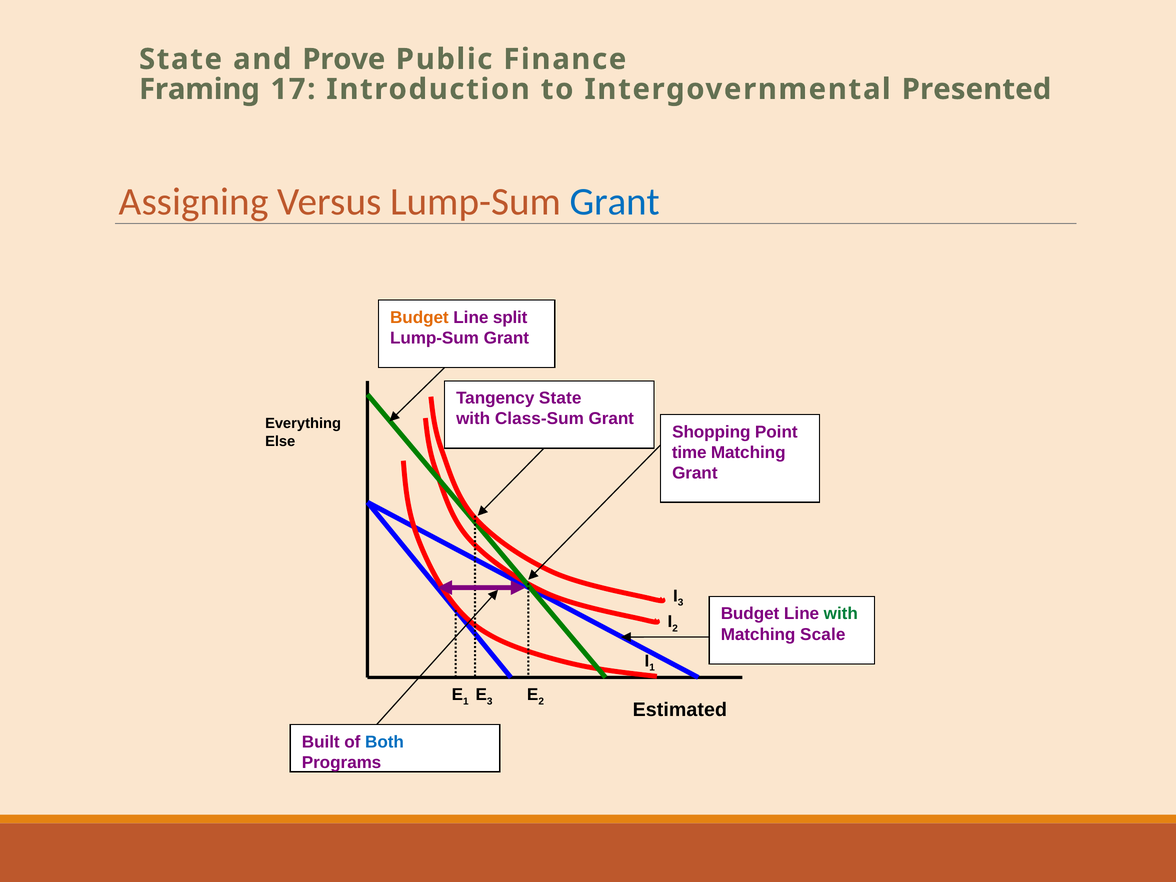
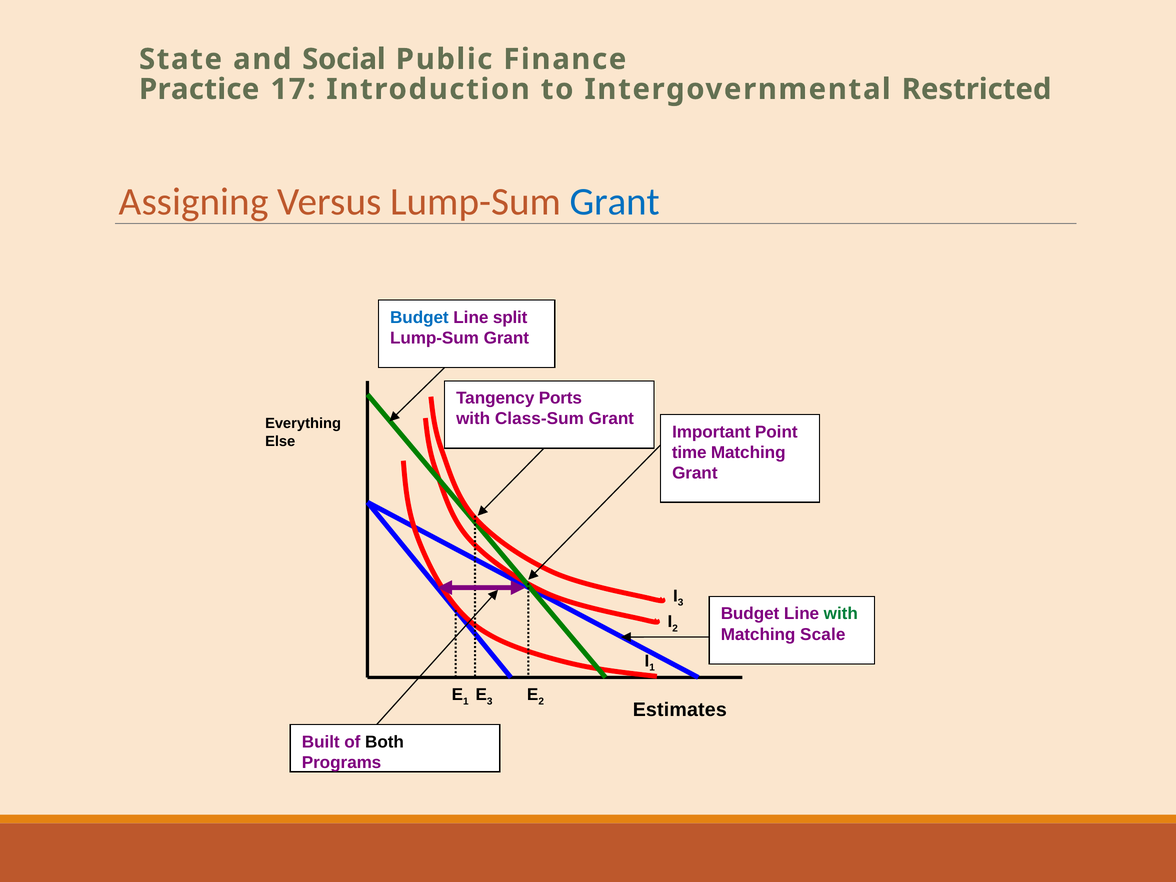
Prove: Prove -> Social (344, 59)
Framing: Framing -> Practice (199, 89)
Presented: Presented -> Restricted (977, 89)
Budget colour: orange -> blue (419, 317)
Tangency State: State -> Ports (560, 398)
Shopping: Shopping -> Important (711, 432)
Estimated: Estimated -> Estimates (680, 710)
Both colour: blue -> black (385, 742)
